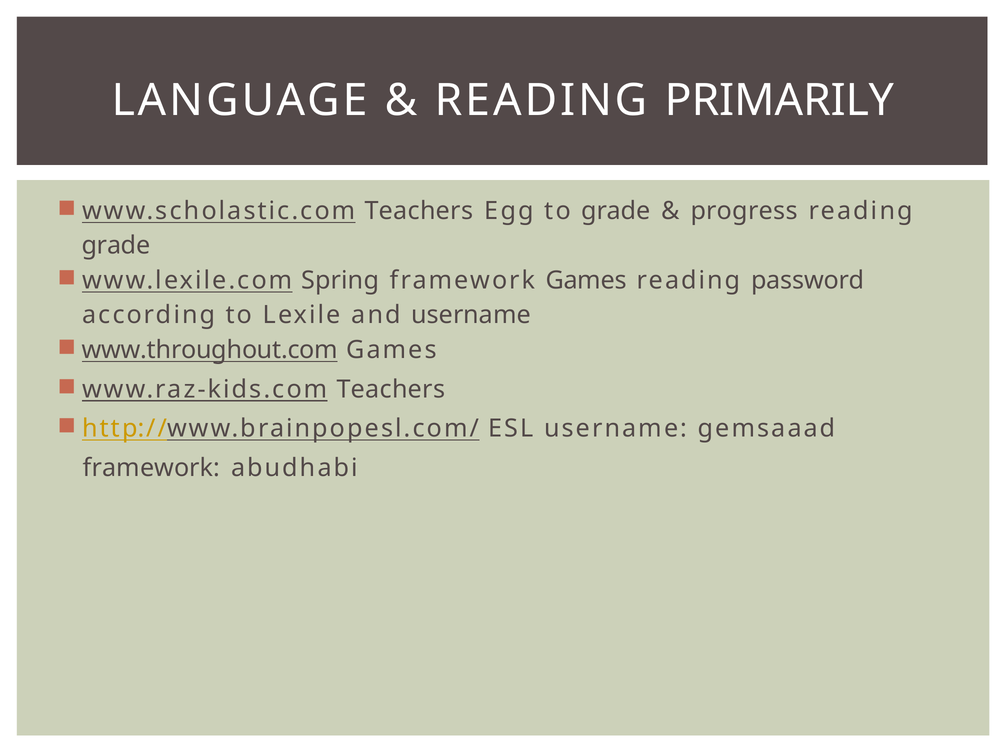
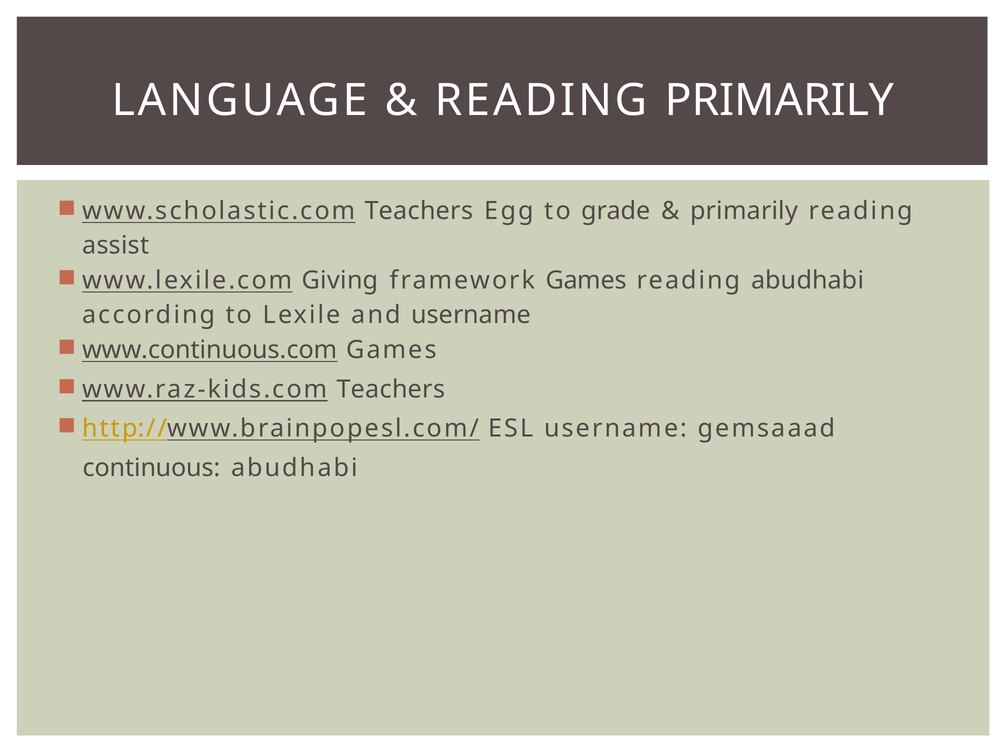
progress: progress -> primarily (744, 211)
grade: grade -> assist (116, 245)
Spring: Spring -> Giving (340, 281)
reading password: password -> abudhabi (808, 281)
www.throughout.com: www.throughout.com -> www.continuous.com (210, 350)
framework: framework -> continuous (152, 468)
